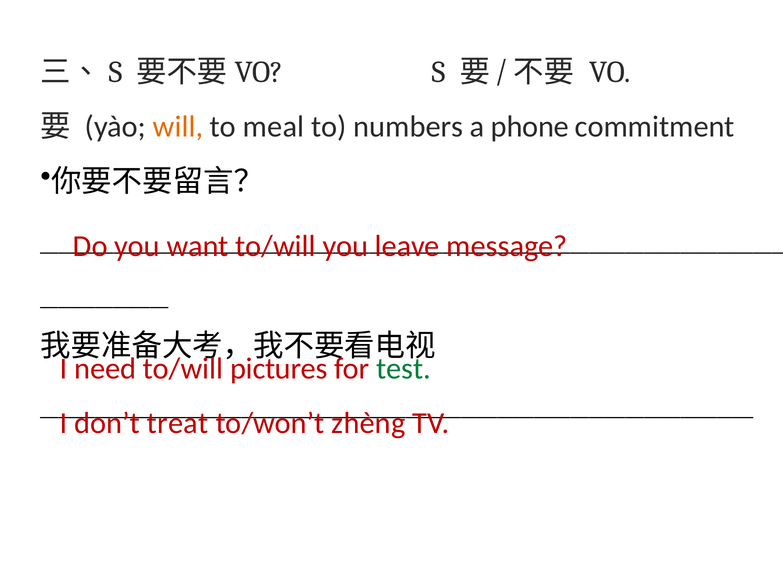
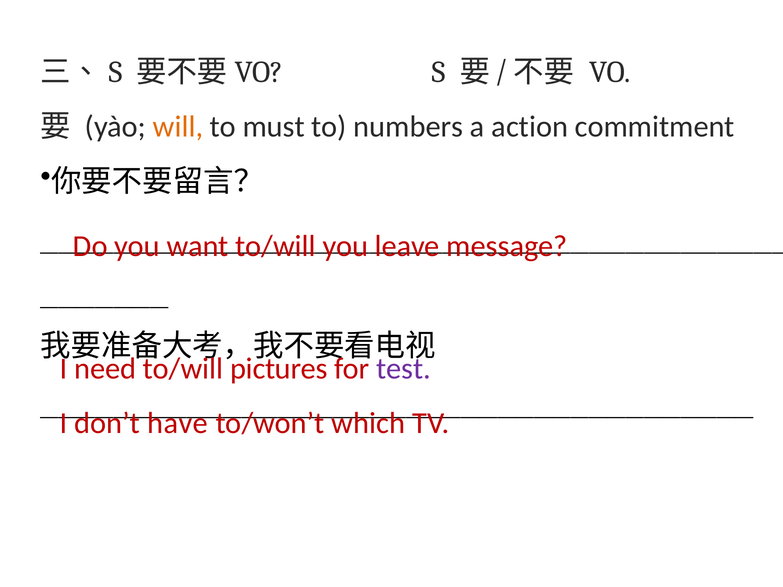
meal: meal -> must (274, 127)
phone: phone -> action (530, 127)
test colour: green -> purple (404, 369)
treat: treat -> have (178, 424)
zhèng: zhèng -> which (368, 424)
